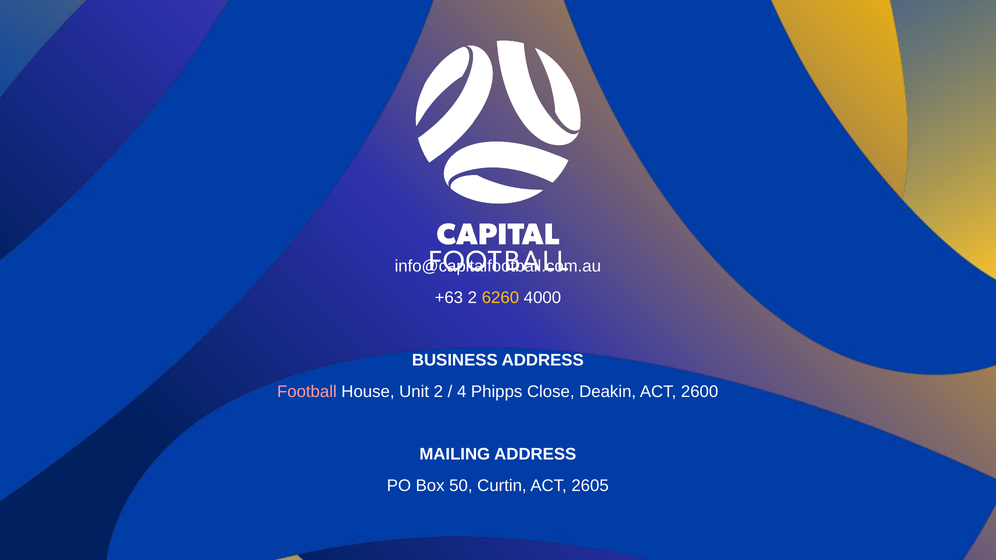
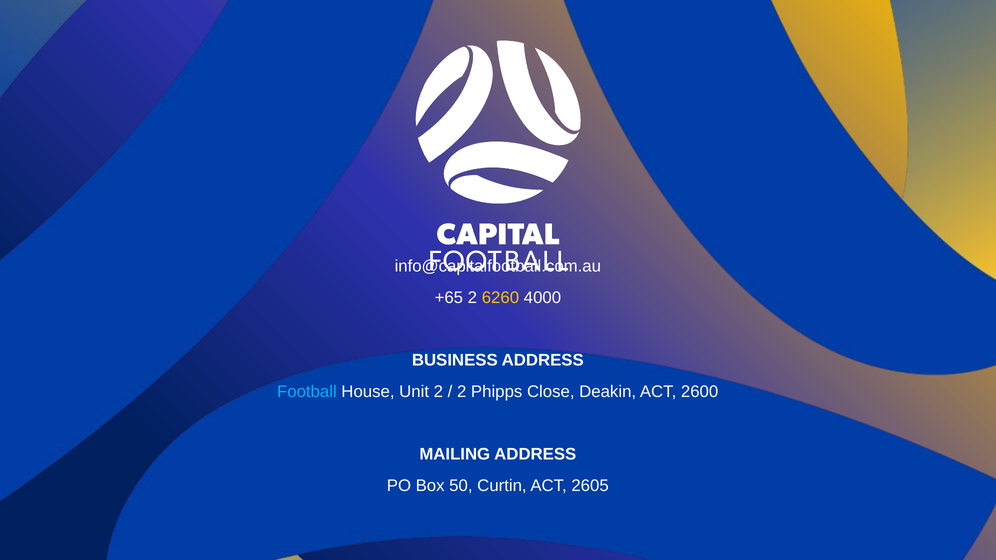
+63: +63 -> +65 (449, 298)
Football colour: pink -> light blue (307, 392)
4: 4 -> 2 (462, 392)
